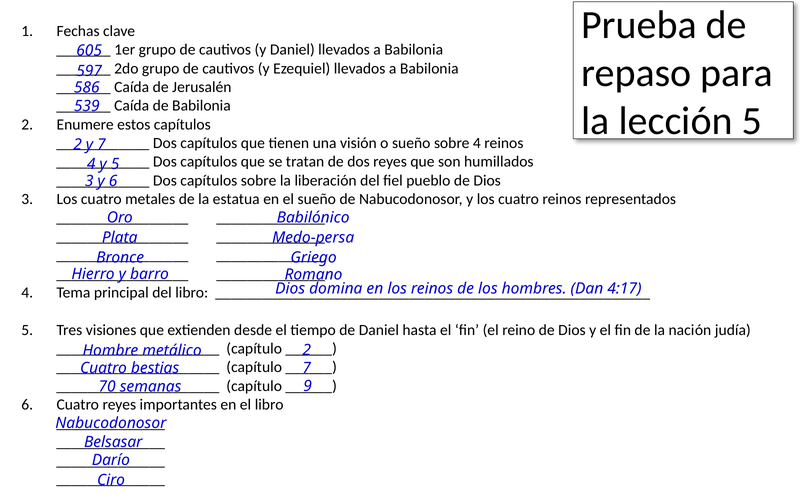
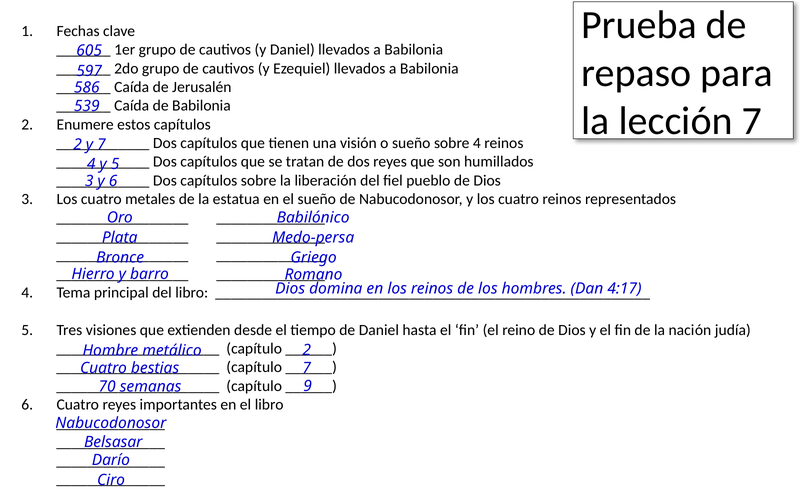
lección 5: 5 -> 7 (752, 121)
